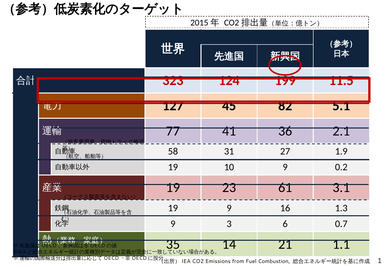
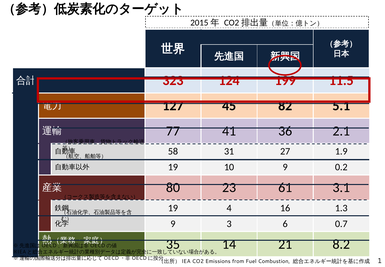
19: 19 -> 80 (173, 187)
19 9: 9 -> 4 (229, 208)
1.1: 1.1 -> 8.2 (341, 244)
